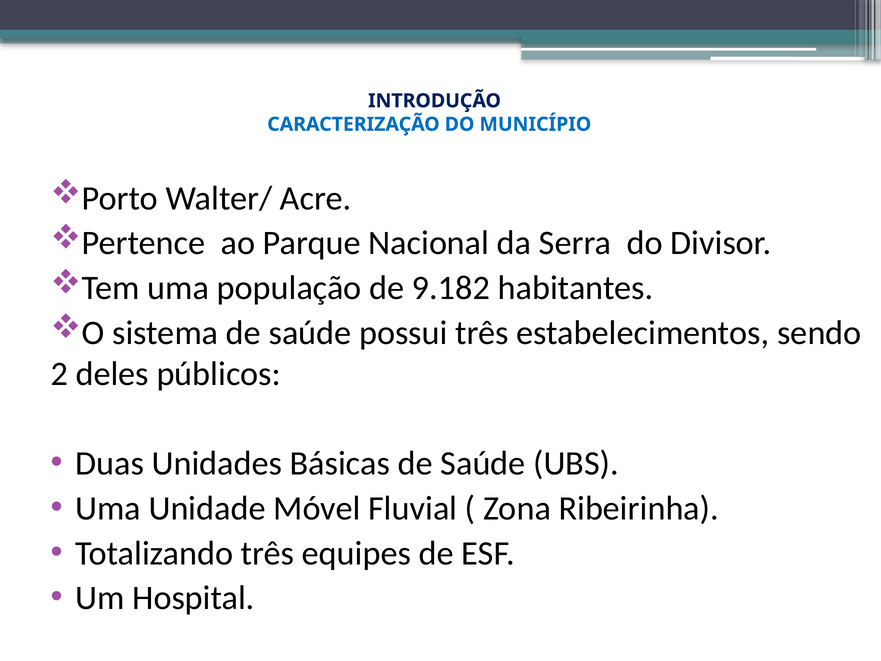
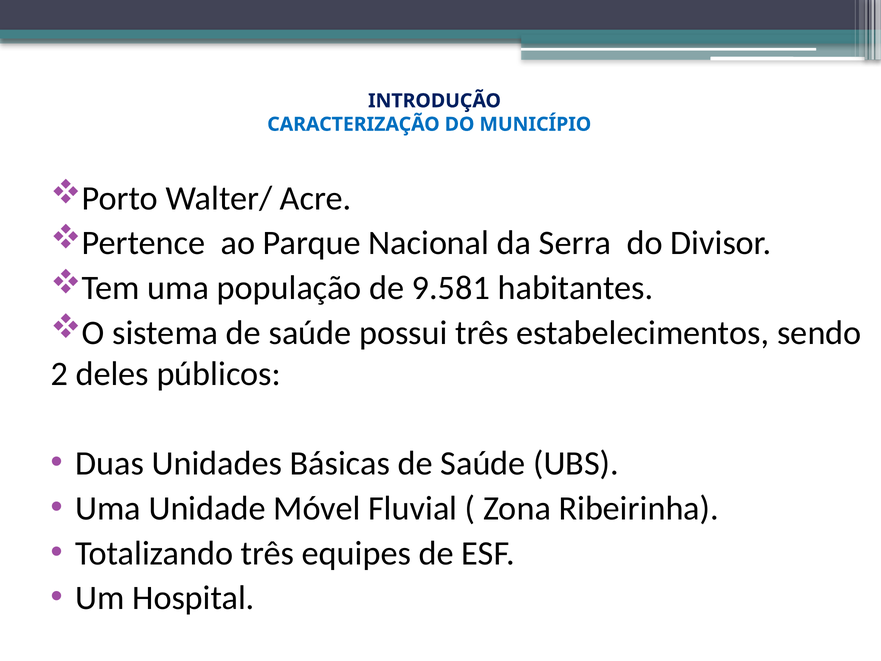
9.182: 9.182 -> 9.581 (451, 288)
